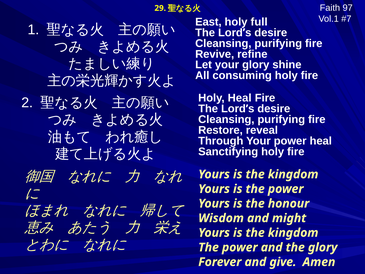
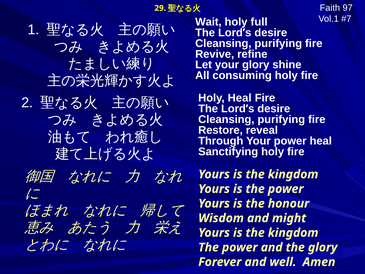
East: East -> Wait (208, 22)
give: give -> well (283, 262)
